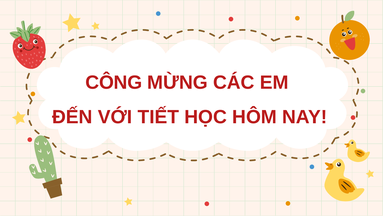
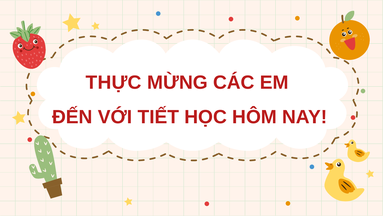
CÔNG: CÔNG -> THỰC (114, 82)
